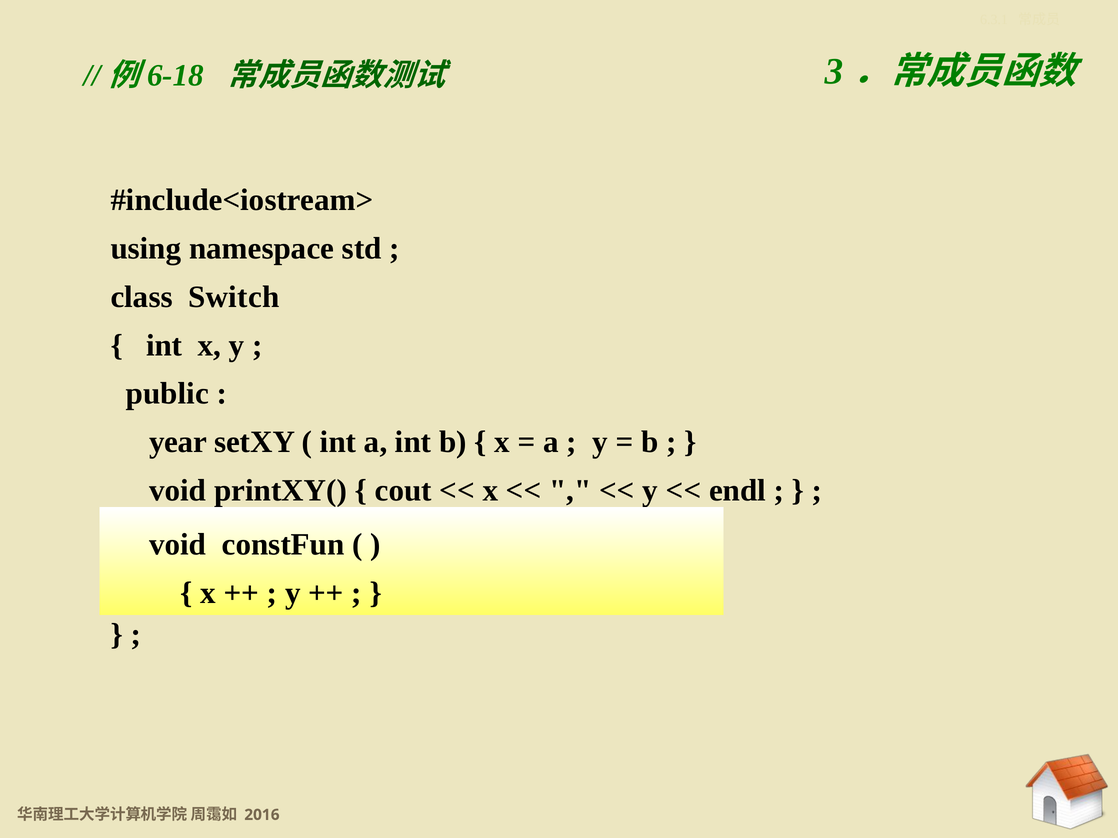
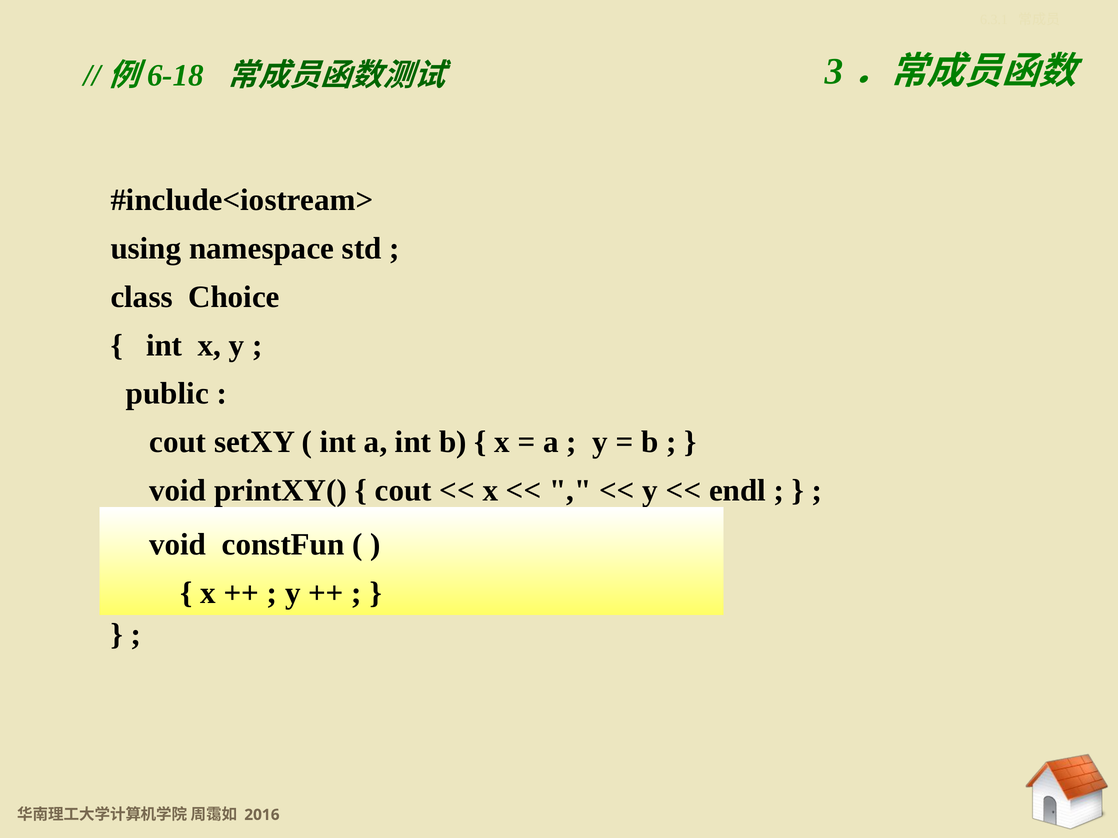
Switch: Switch -> Choice (234, 297)
year: year -> cout (178, 442)
